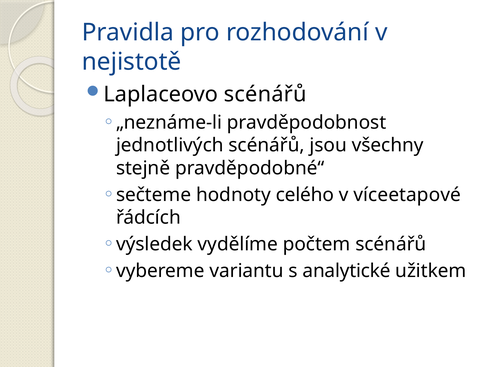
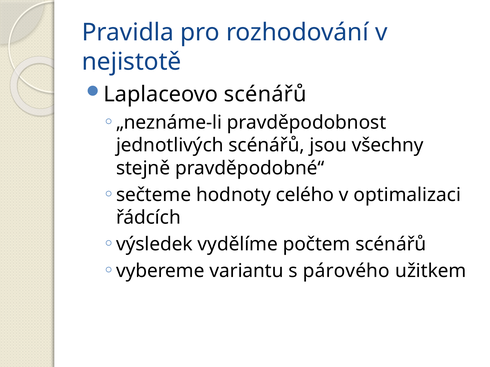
víceetapové: víceetapové -> optimalizaci (407, 195)
analytické: analytické -> párového (346, 271)
